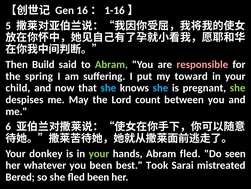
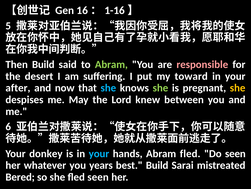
spring: spring -> desert (39, 76)
child: child -> after (18, 88)
she colour: light blue -> light green (160, 88)
she colour: light green -> yellow (238, 88)
count: count -> knew (148, 99)
your colour: light green -> light blue (99, 153)
you been: been -> years (101, 165)
best Took: Took -> Build (157, 165)
fled been: been -> seen (98, 176)
